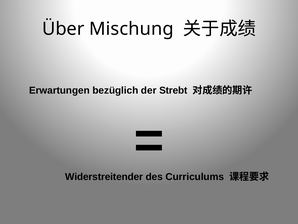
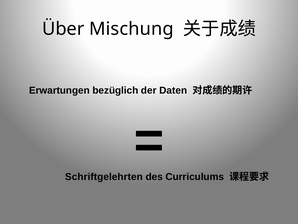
Strebt: Strebt -> Daten (173, 90)
Widerstreitender: Widerstreitender -> Schriftgelehrten (104, 176)
